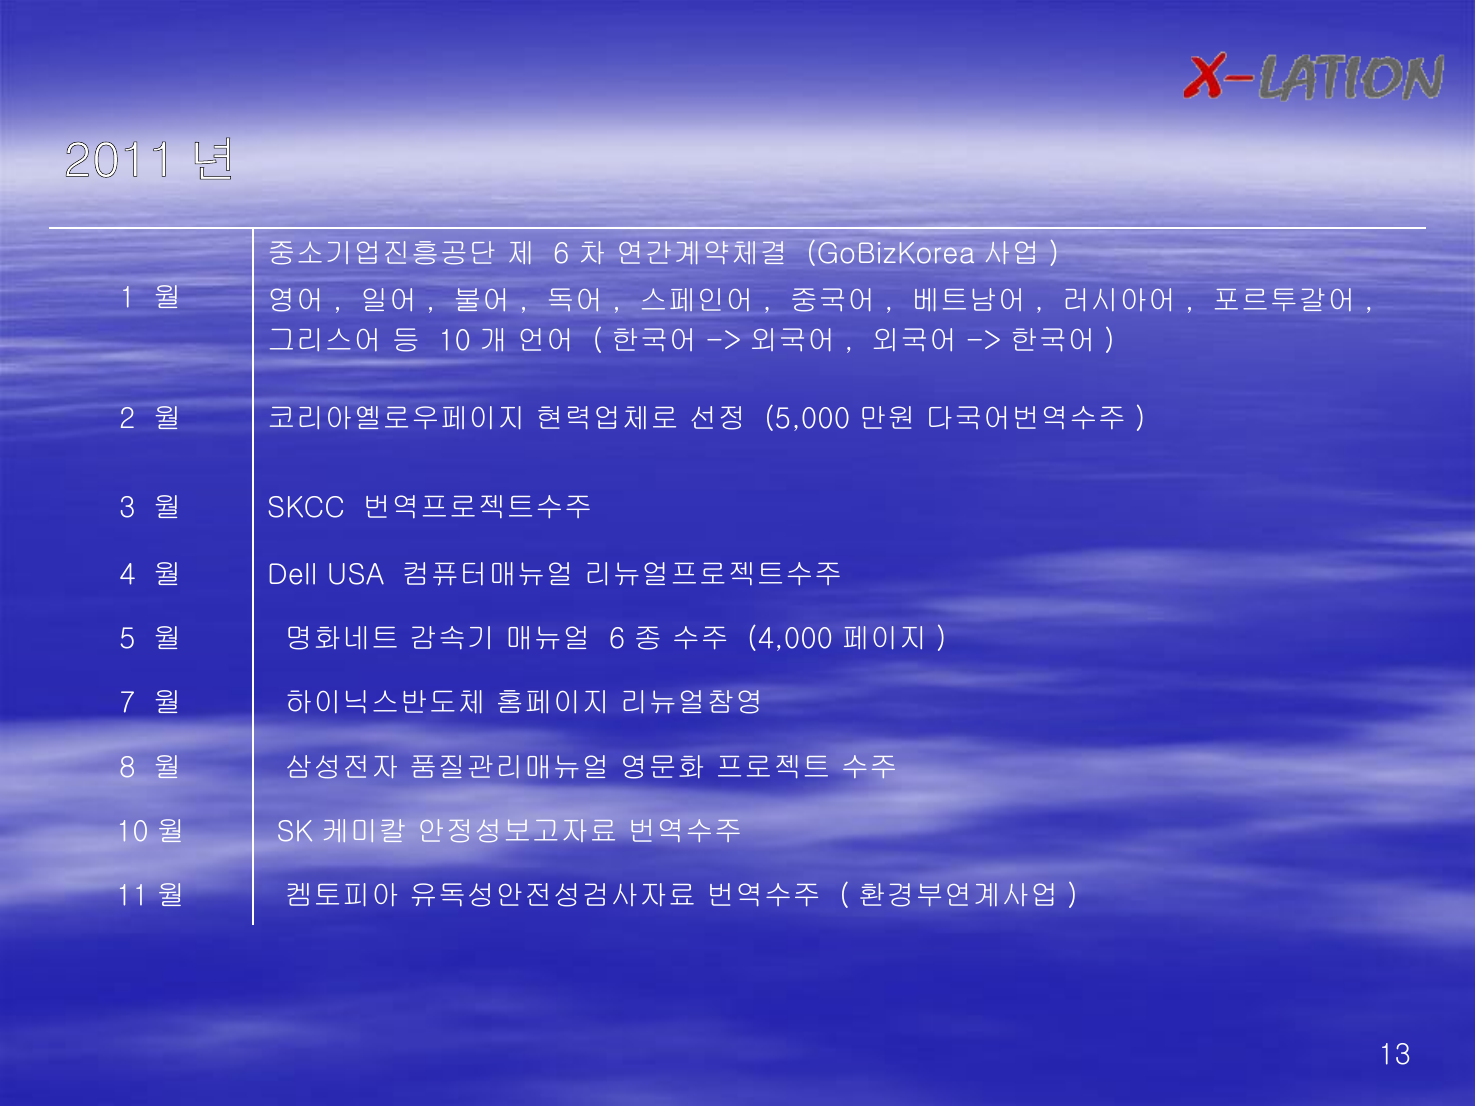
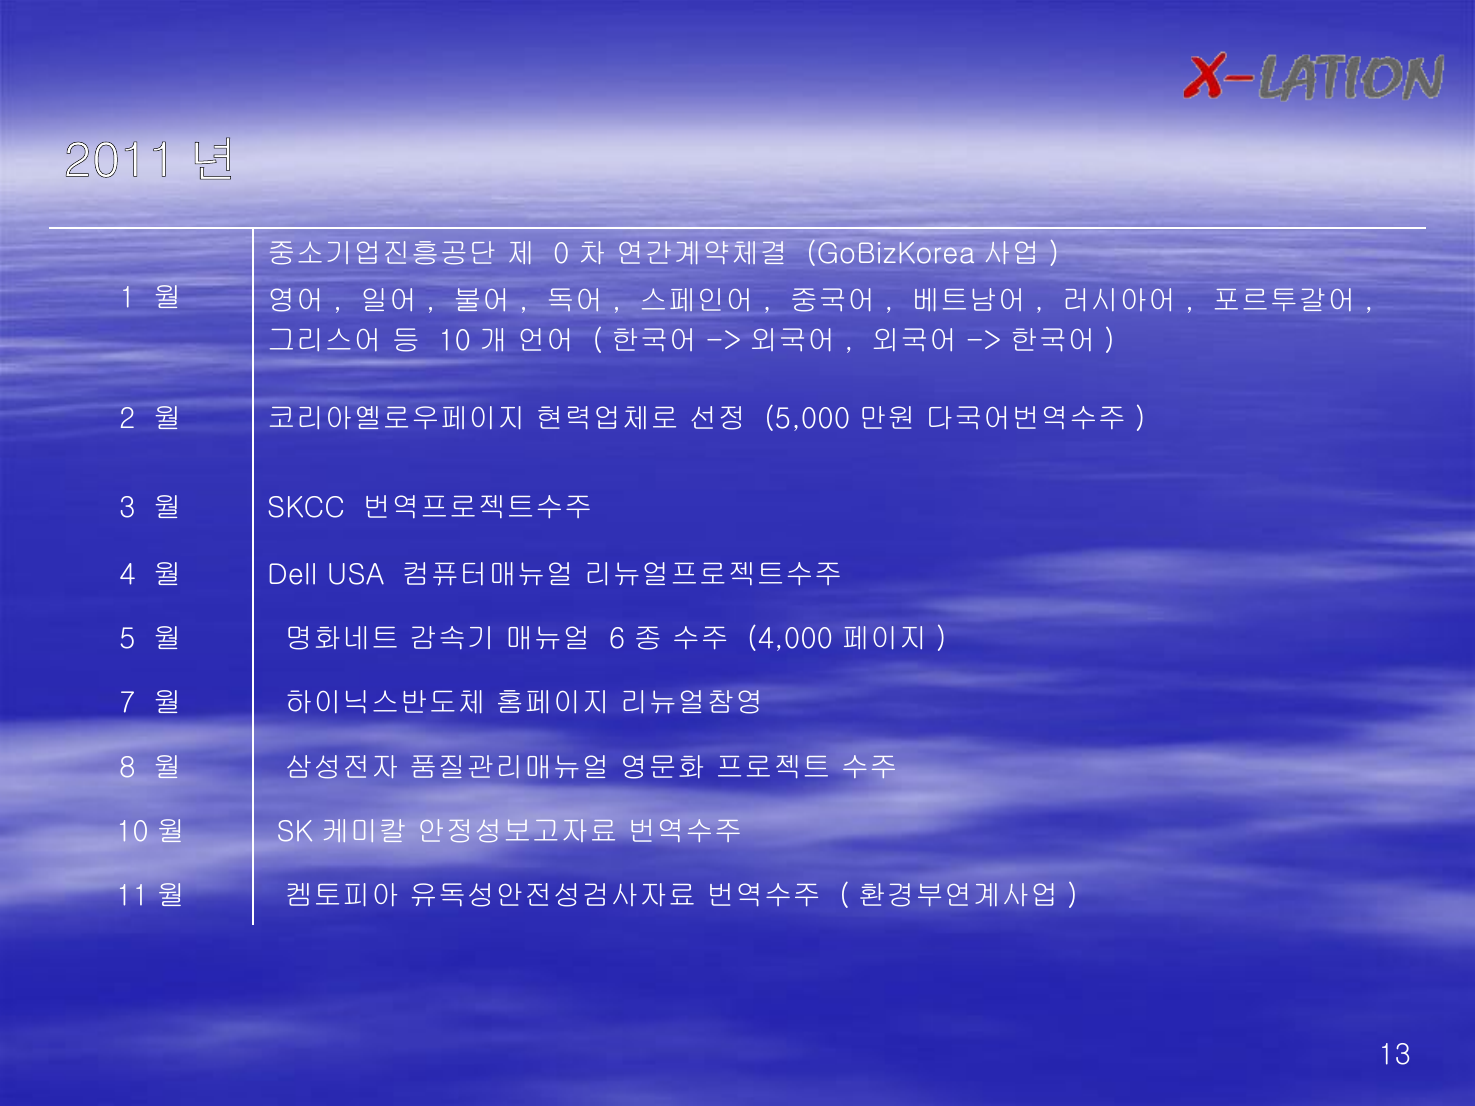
6: 6 -> 0 (561, 254)
